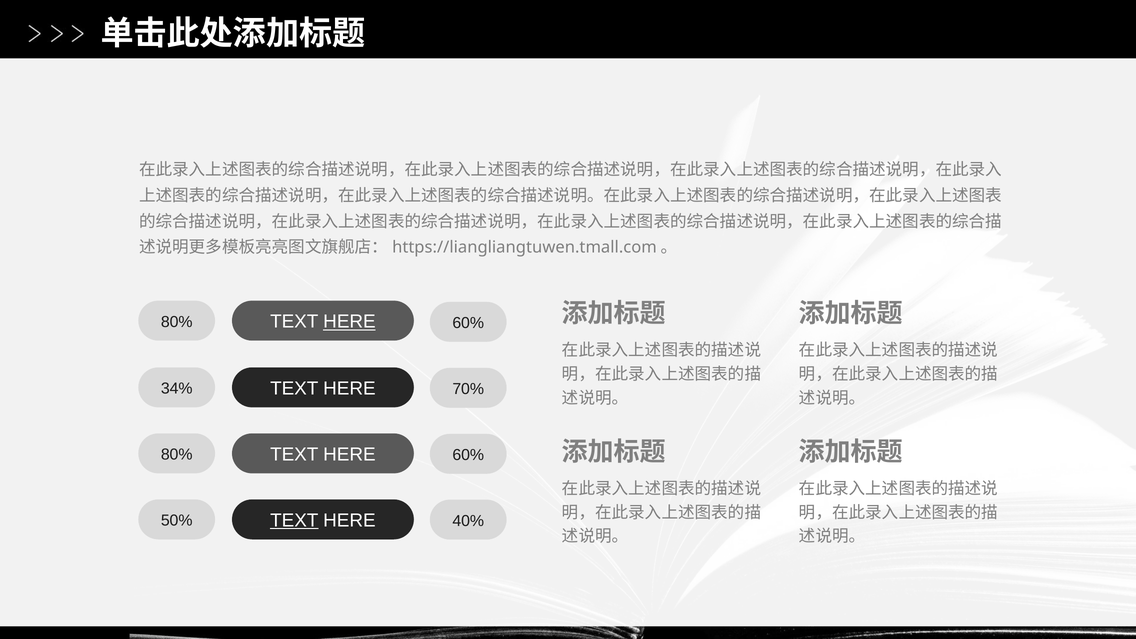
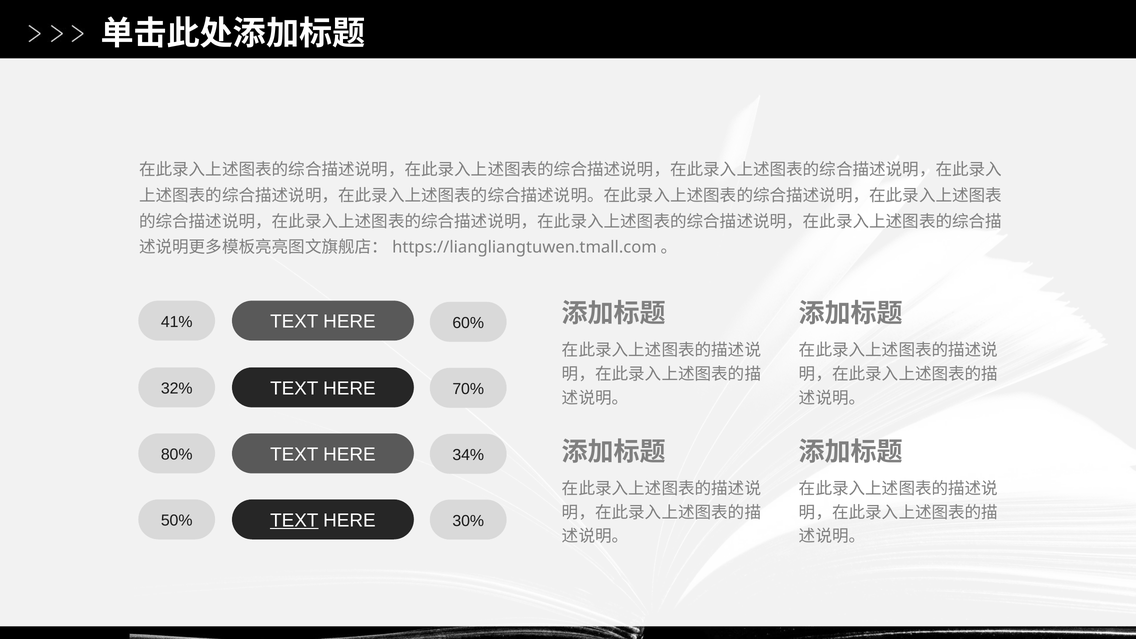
HERE underline: present -> none (349, 322)
80%: 80% -> 41% (177, 322)
34%: 34% -> 32% (177, 389)
60%: 60% -> 34% (468, 455)
40%: 40% -> 30% (468, 521)
